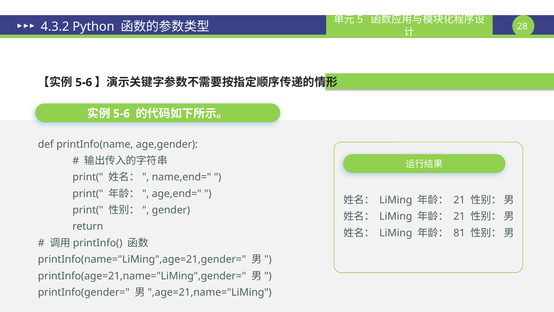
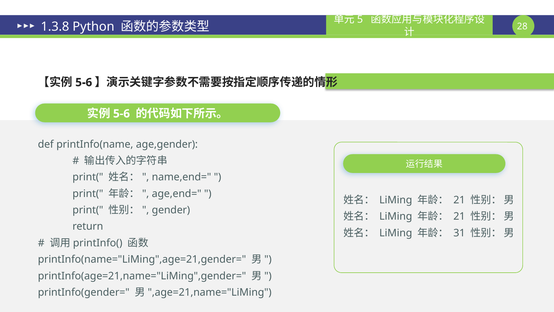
4.3.2: 4.3.2 -> 1.3.8 (55, 26)
81: 81 -> 31 (459, 233)
